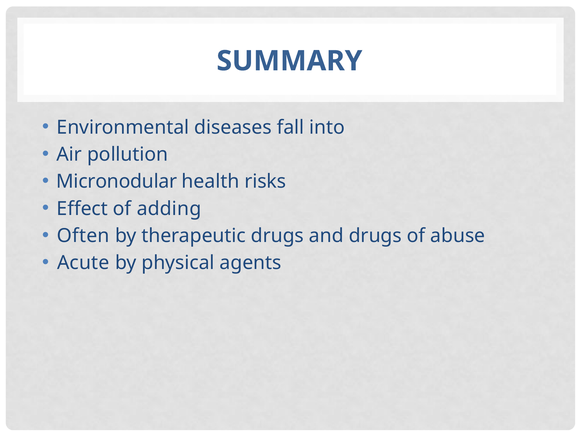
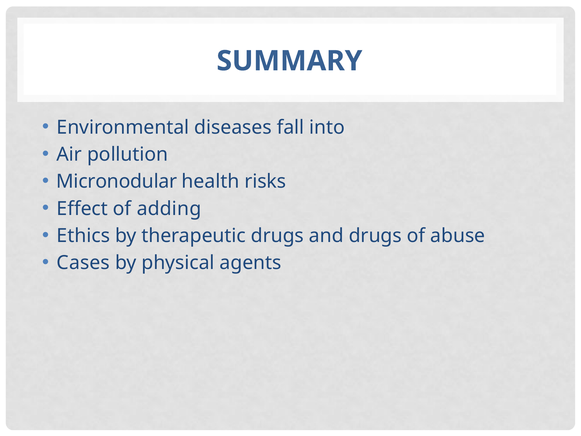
Often: Often -> Ethics (83, 236)
Acute: Acute -> Cases (83, 263)
